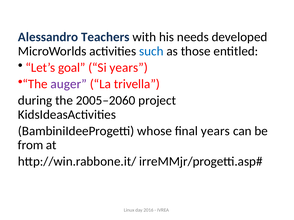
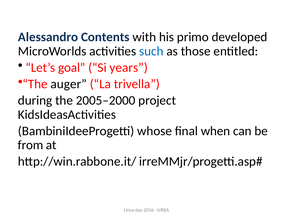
Teachers: Teachers -> Contents (105, 37)
needs: needs -> primo (193, 37)
auger colour: purple -> black (69, 84)
2005–2060: 2005–2060 -> 2005–2000 (106, 101)
final years: years -> when (216, 131)
